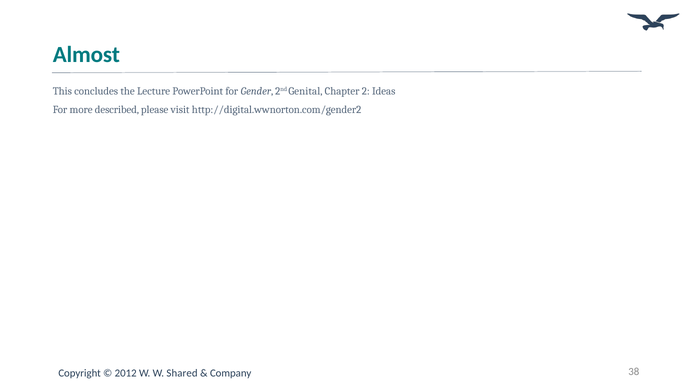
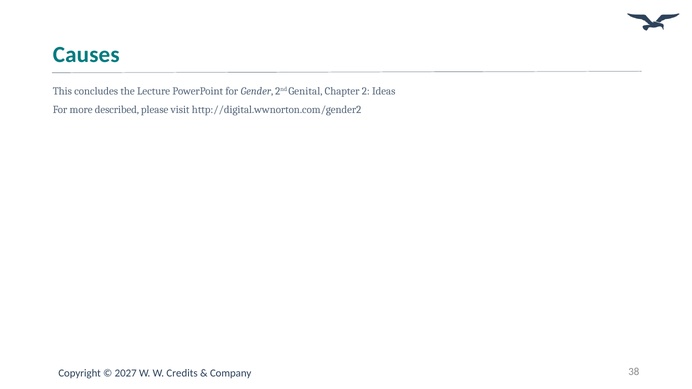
Almost: Almost -> Causes (86, 55)
2012: 2012 -> 2027 (126, 373)
Shared: Shared -> Credits (182, 373)
